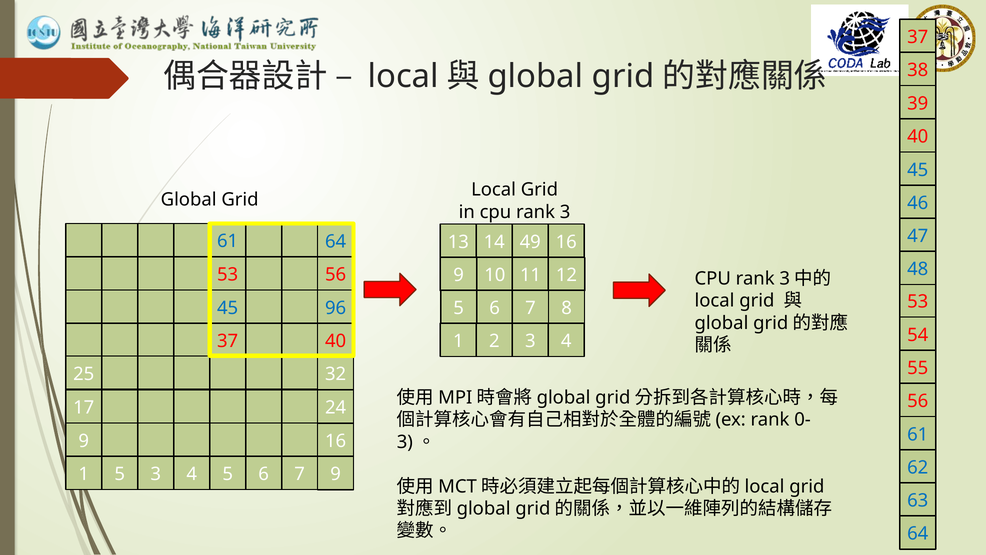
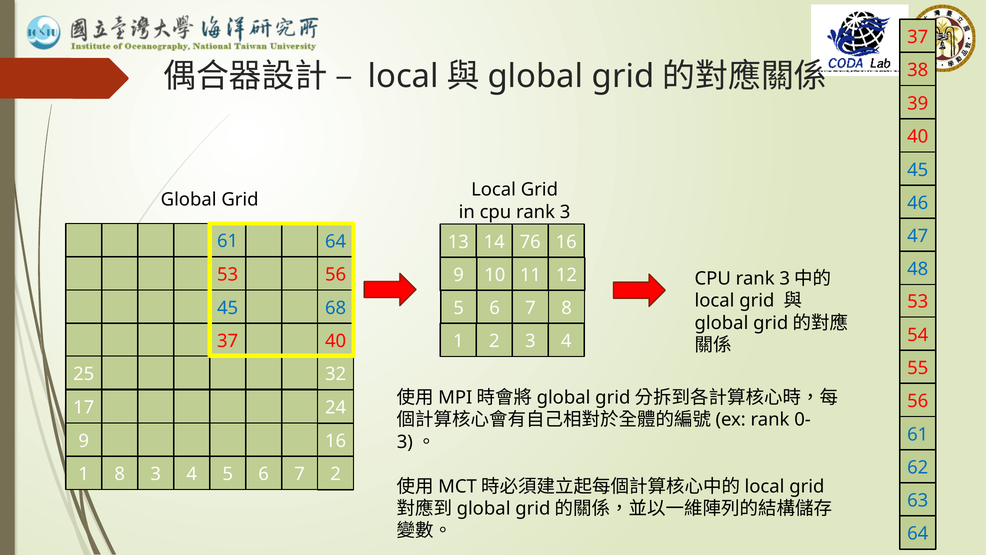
49: 49 -> 76 (530, 242)
96: 96 -> 68 (336, 308)
1 5: 5 -> 8 (120, 474)
7 9: 9 -> 2 (336, 474)
